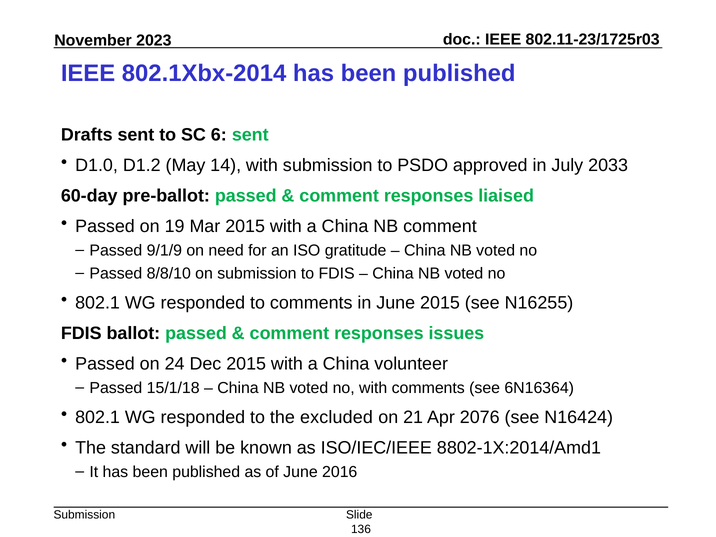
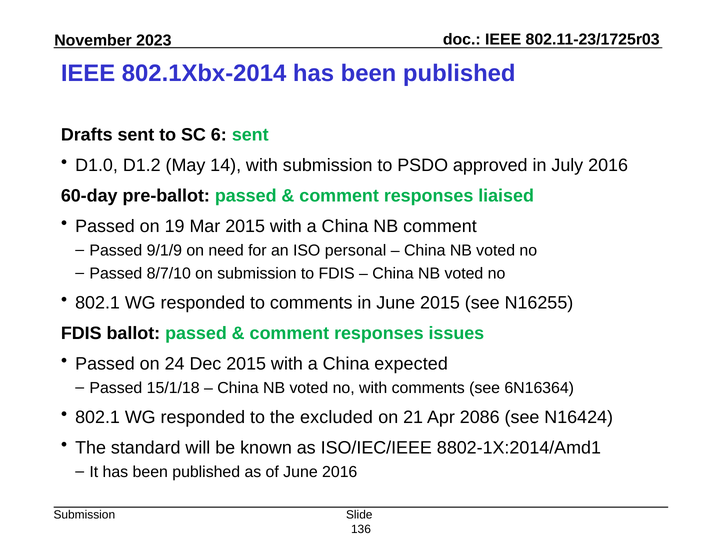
July 2033: 2033 -> 2016 (608, 165)
gratitude: gratitude -> personal (356, 250)
8/8/10: 8/8/10 -> 8/7/10 (169, 273)
volunteer: volunteer -> expected (411, 364)
2076: 2076 -> 2086 (480, 417)
